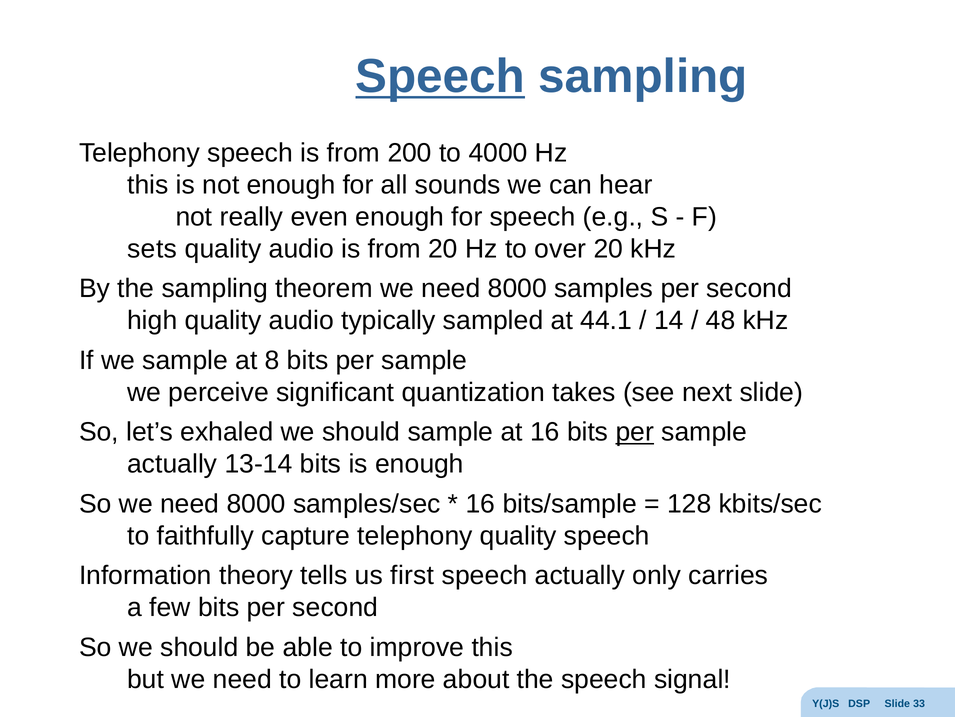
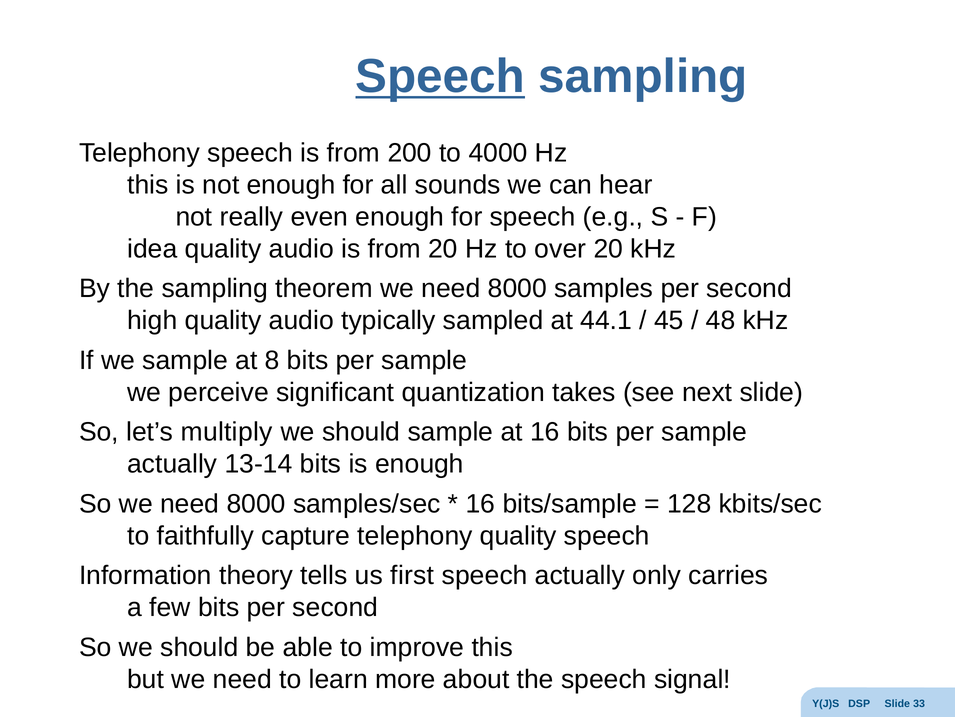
sets: sets -> idea (152, 249)
14: 14 -> 45 (669, 320)
exhaled: exhaled -> multiply (227, 432)
per underline: present -> none (635, 432)
